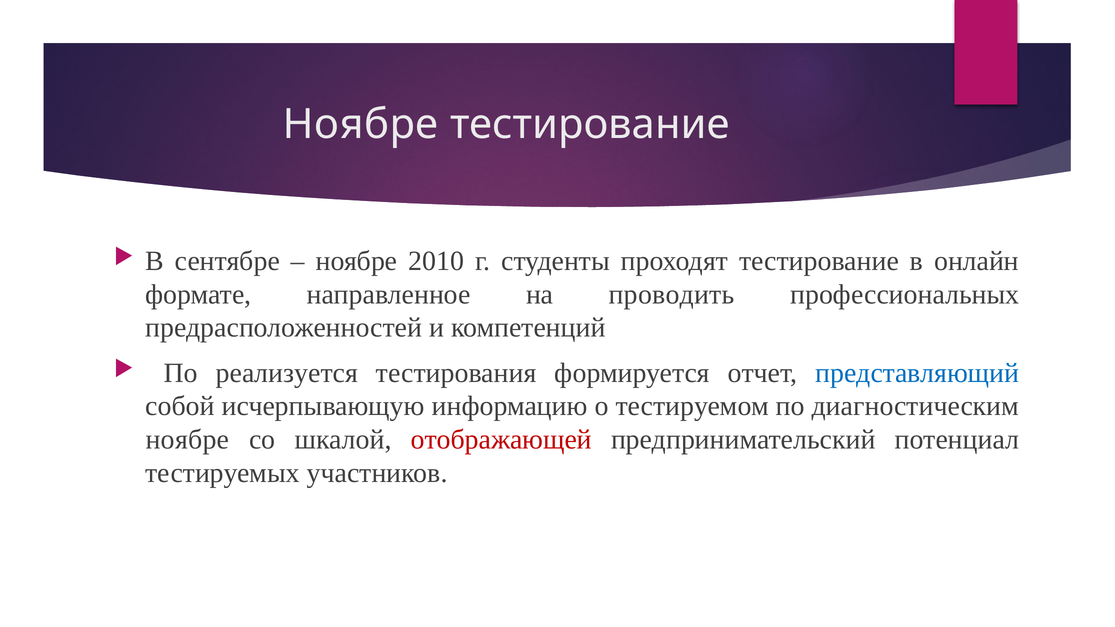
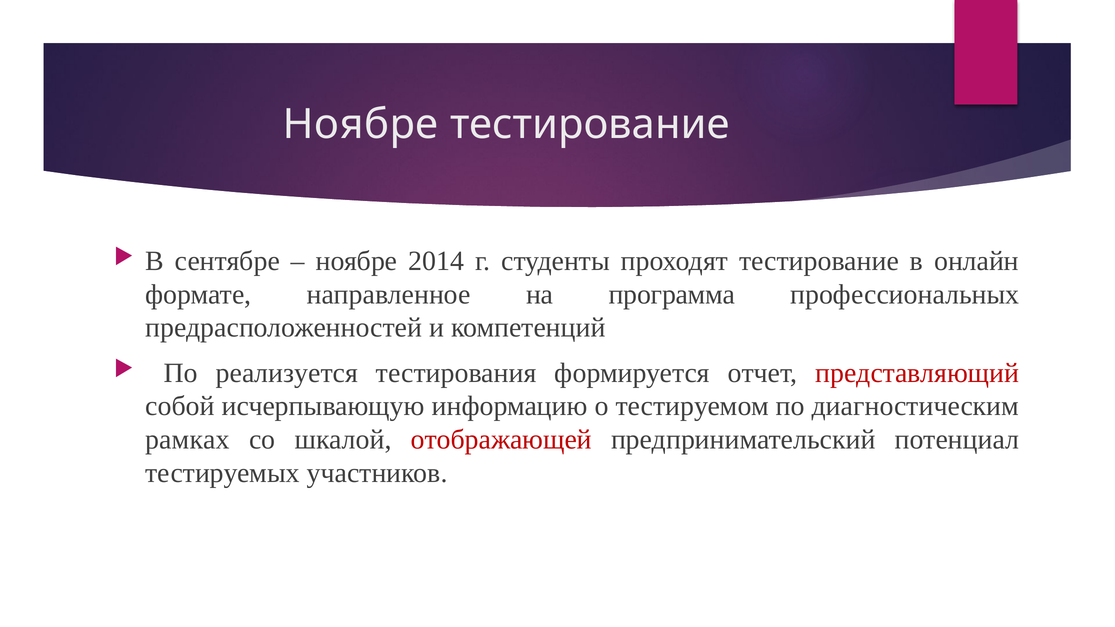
2010: 2010 -> 2014 (436, 261)
проводить: проводить -> программа (672, 294)
представляющий colour: blue -> red (917, 373)
ноябре: ноябре -> рамках (187, 440)
